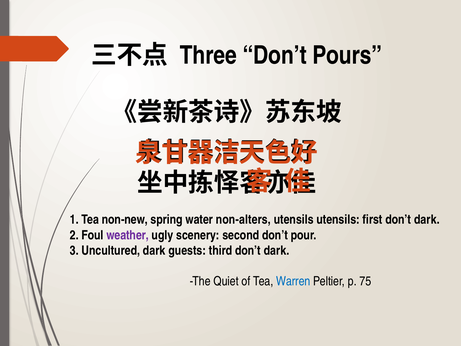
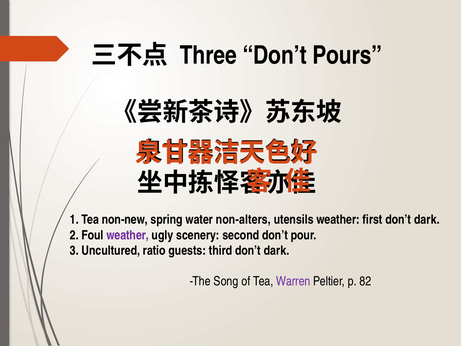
utensils utensils: utensils -> weather (338, 220)
Uncultured dark: dark -> ratio (154, 250)
Quiet: Quiet -> Song (226, 281)
Warren colour: blue -> purple (293, 281)
75: 75 -> 82 (365, 281)
